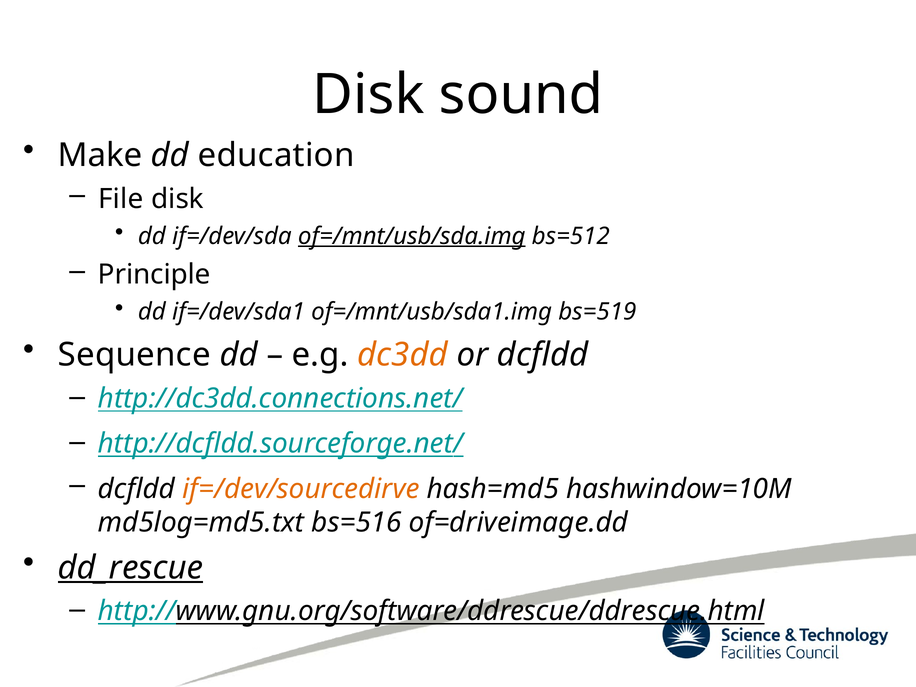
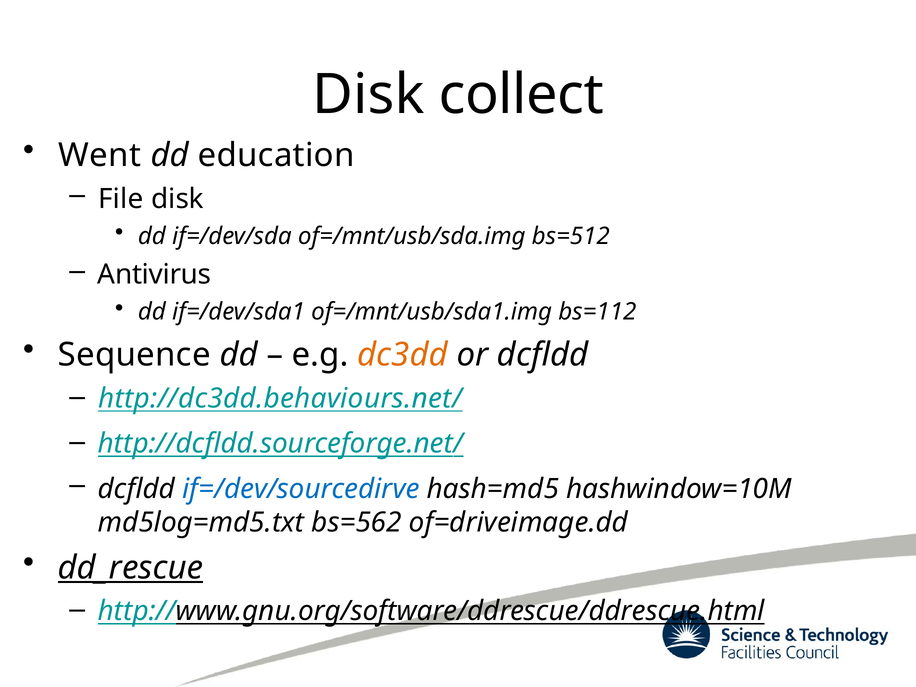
sound: sound -> collect (521, 95)
Make: Make -> Went (100, 156)
of=/mnt/usb/sda.img underline: present -> none (412, 236)
Principle: Principle -> Antivirus (154, 275)
bs=519: bs=519 -> bs=112 (597, 312)
http://dc3dd.connections.net/: http://dc3dd.connections.net/ -> http://dc3dd.behaviours.net/ (280, 398)
if=/dev/sourcedirve colour: orange -> blue (301, 489)
bs=516: bs=516 -> bs=562 (357, 523)
